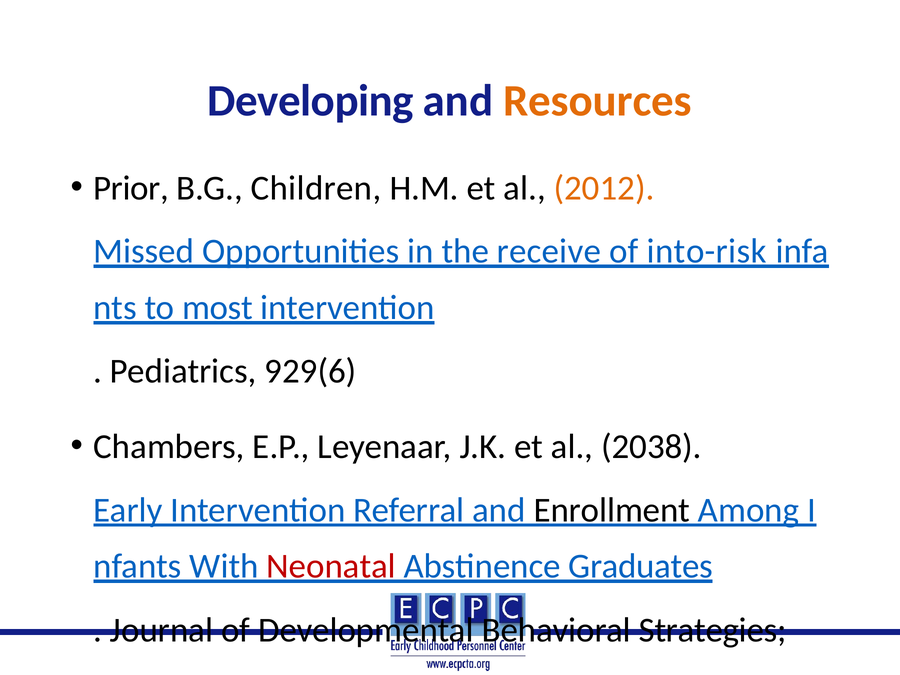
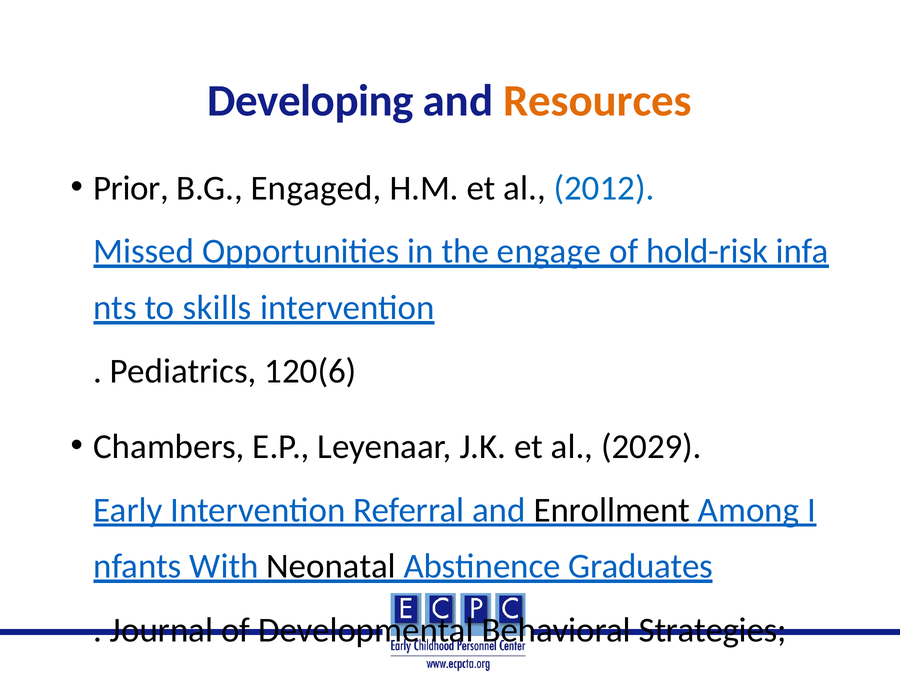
Children: Children -> Engaged (316, 188)
2012 colour: orange -> blue (604, 188)
receive: receive -> engage (549, 251)
into-risk: into-risk -> hold-risk (707, 251)
most: most -> skills (217, 308)
929(6: 929(6 -> 120(6 (310, 371)
2038: 2038 -> 2029 (651, 447)
Neonatal colour: red -> black (331, 566)
